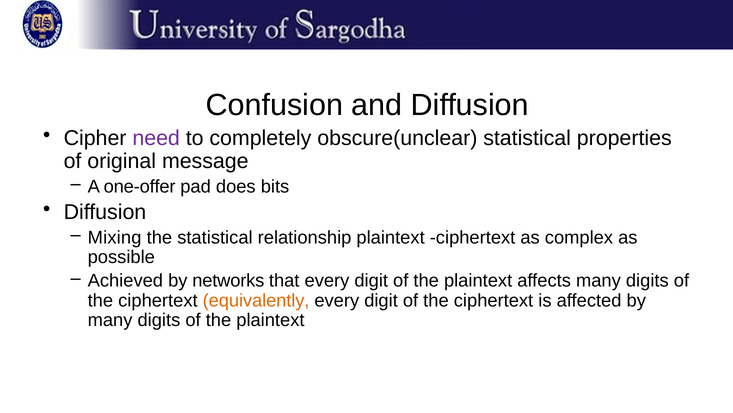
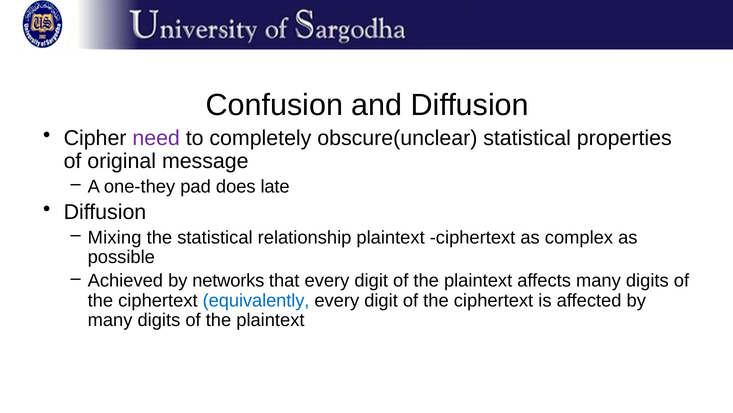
one-offer: one-offer -> one-they (140, 186)
bits: bits -> late (275, 186)
equivalently colour: orange -> blue (256, 300)
